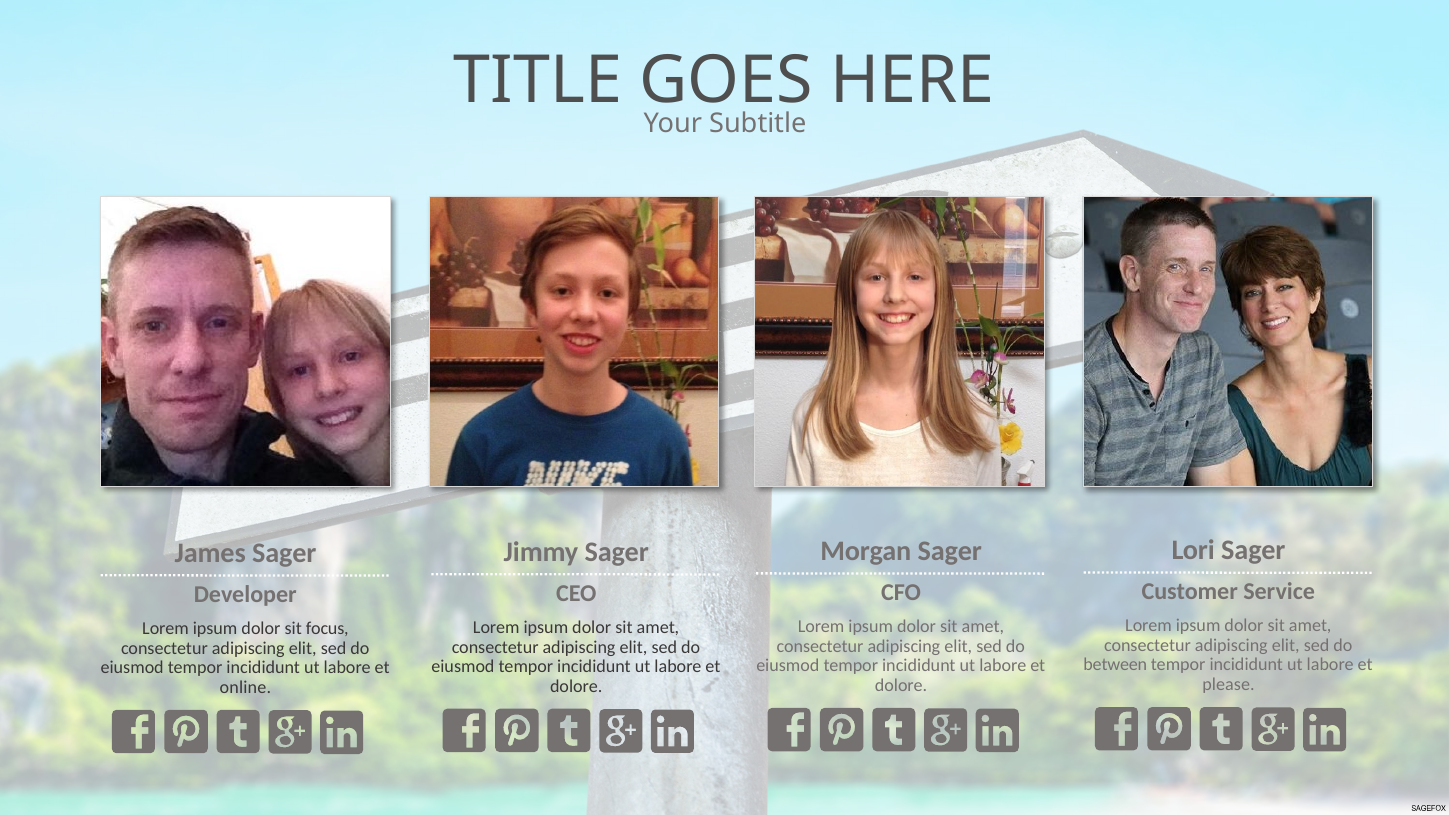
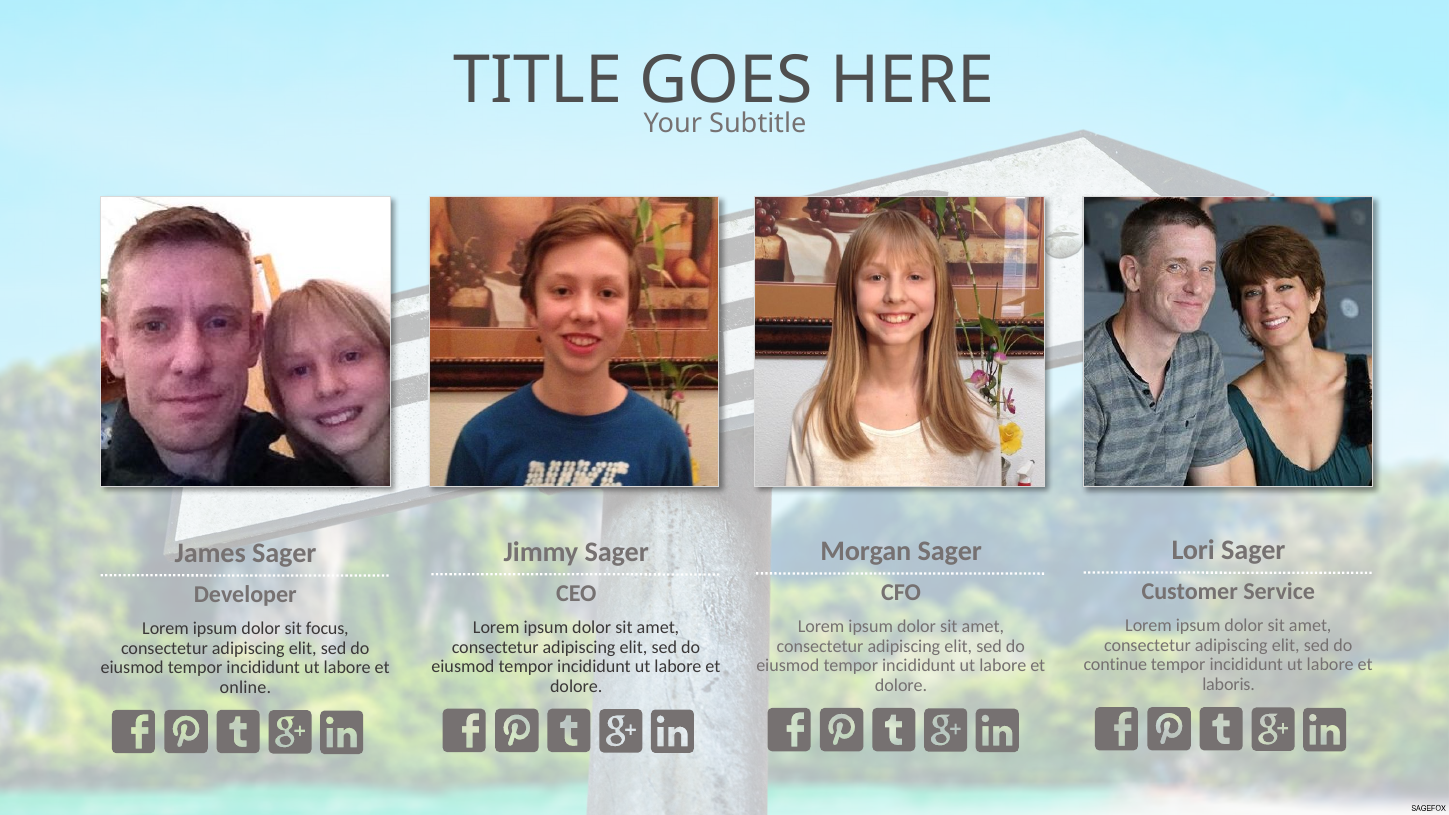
between: between -> continue (1115, 665)
please: please -> laboris (1229, 685)
